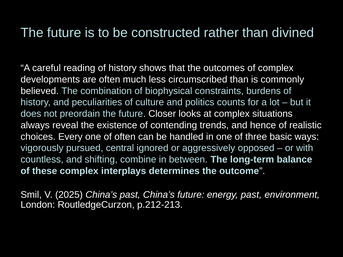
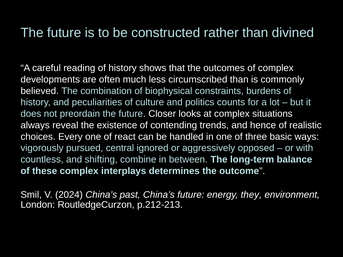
of often: often -> react (125, 137)
2025: 2025 -> 2024 (69, 195)
energy past: past -> they (251, 195)
